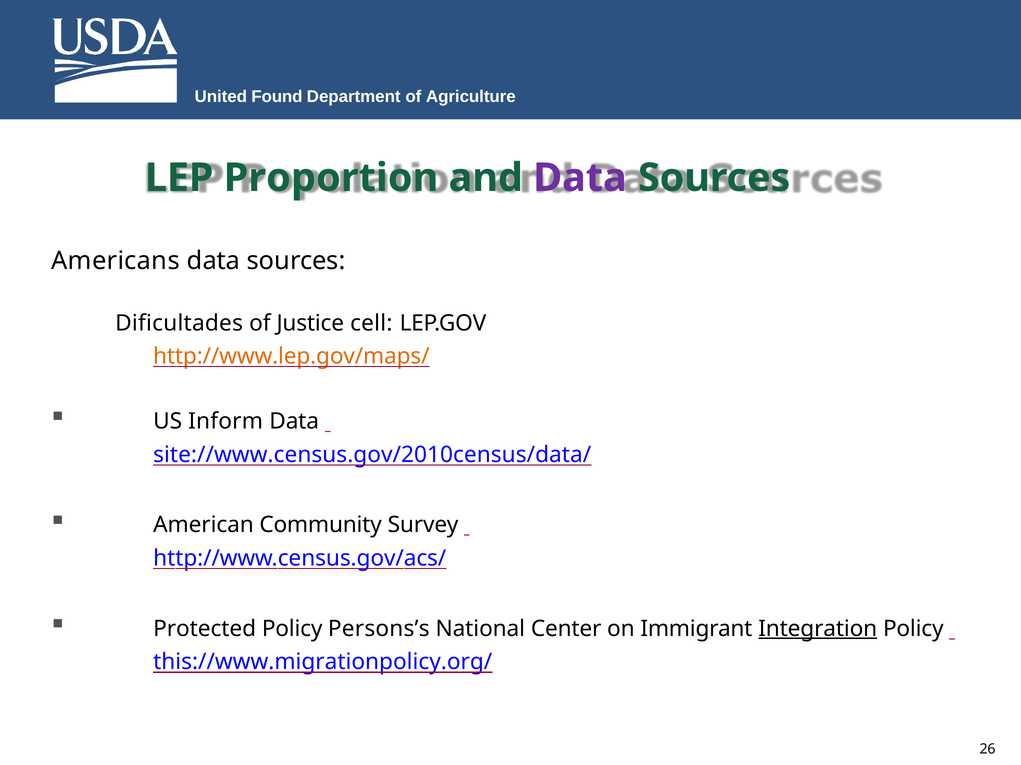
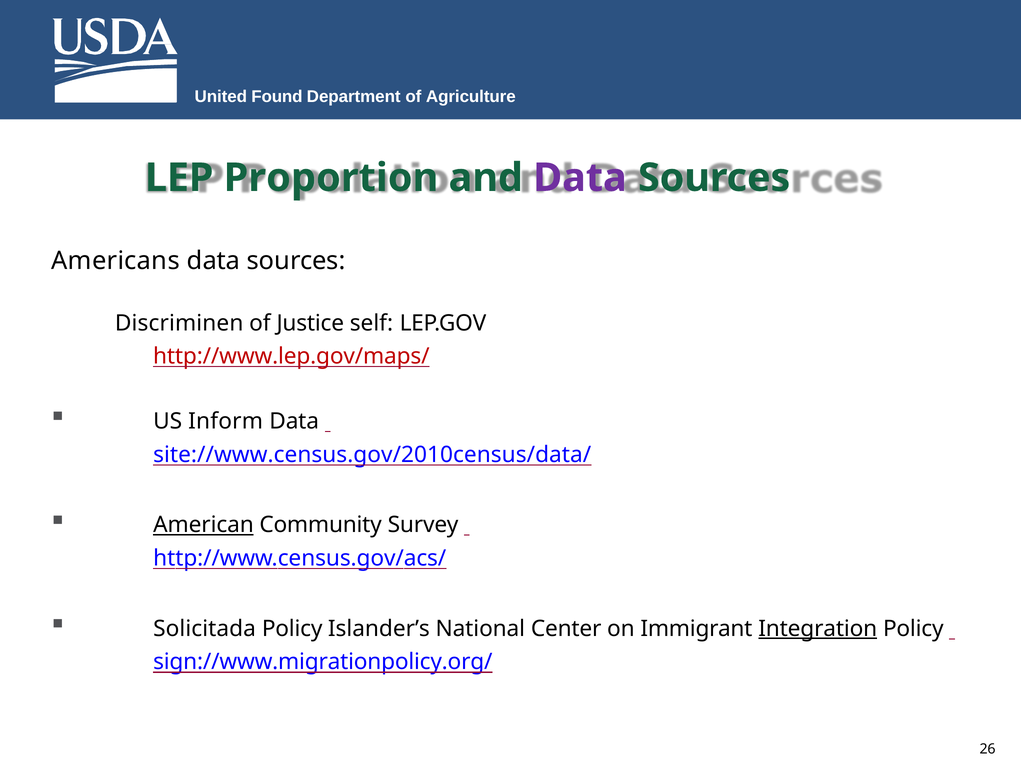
Dificultades: Dificultades -> Discriminen (179, 324)
cell: cell -> self (371, 324)
http://www.lep.gov/maps/ colour: orange -> red (291, 356)
American underline: none -> present (203, 525)
Protected: Protected -> Solicitada (205, 629)
Persons’s: Persons’s -> Islander’s (379, 629)
this://www.migrationpolicy.org/: this://www.migrationpolicy.org/ -> sign://www.migrationpolicy.org/ (323, 663)
